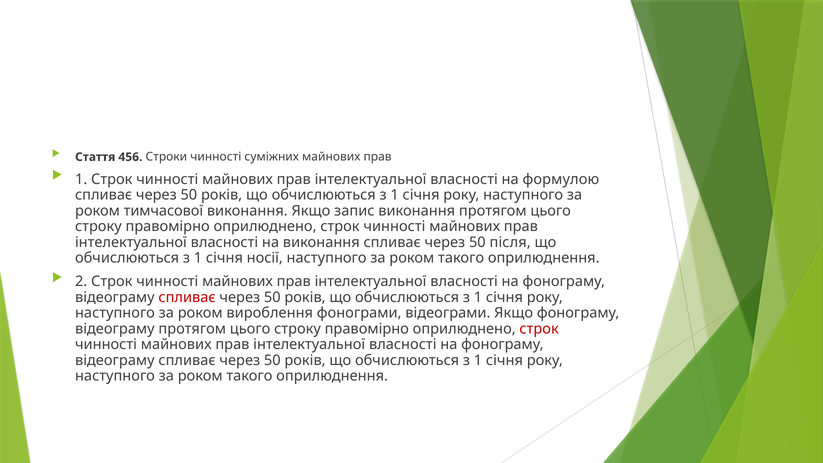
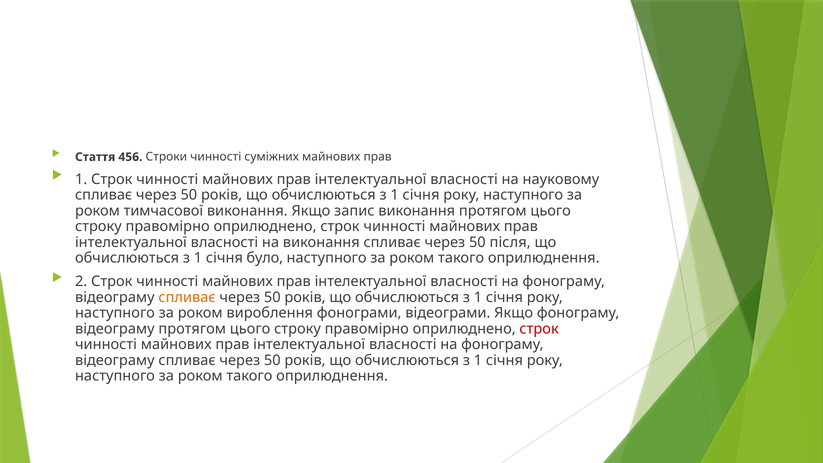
формулою: формулою -> науковому (561, 179)
носії: носії -> було (265, 258)
спливає colour: red -> orange (187, 297)
